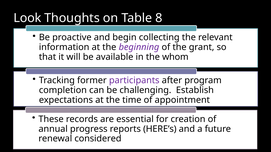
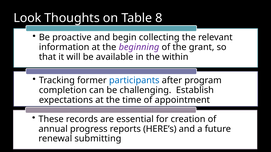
whom: whom -> within (175, 57)
participants colour: purple -> blue (134, 81)
considered: considered -> submitting (98, 139)
